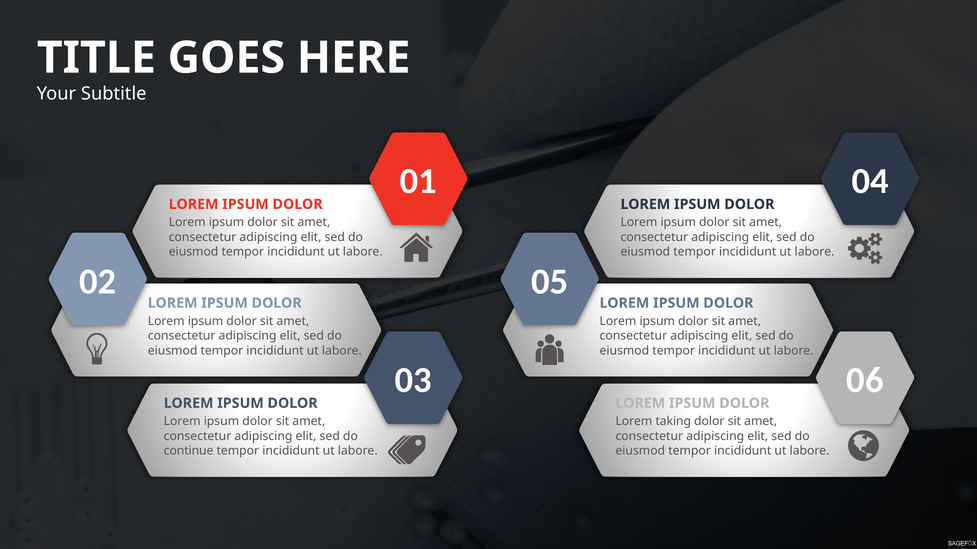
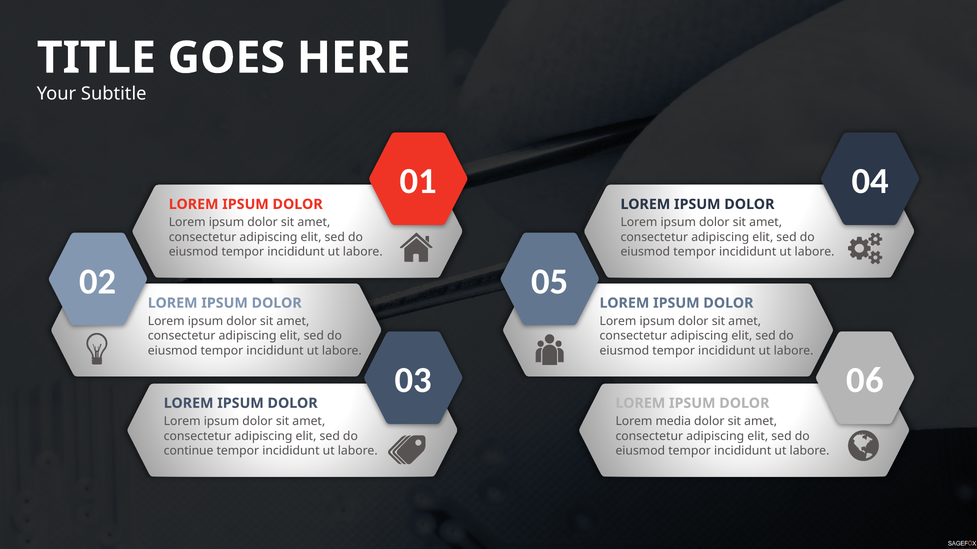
taking: taking -> media (673, 422)
